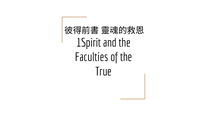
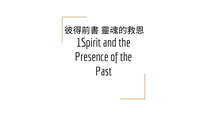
Faculties: Faculties -> Presence (92, 57)
True: True -> Past (104, 72)
